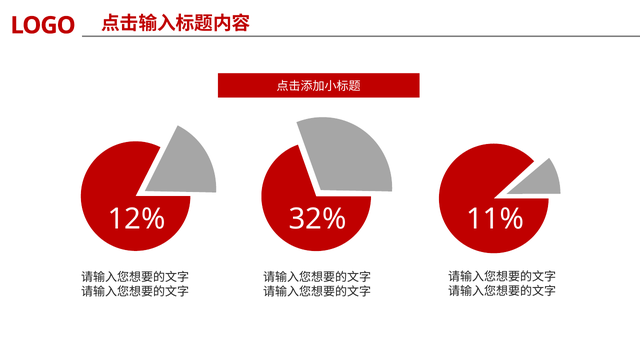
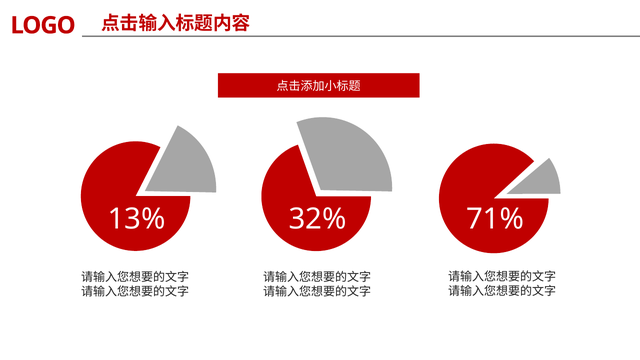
12%: 12% -> 13% (137, 219)
11%: 11% -> 71% (495, 219)
